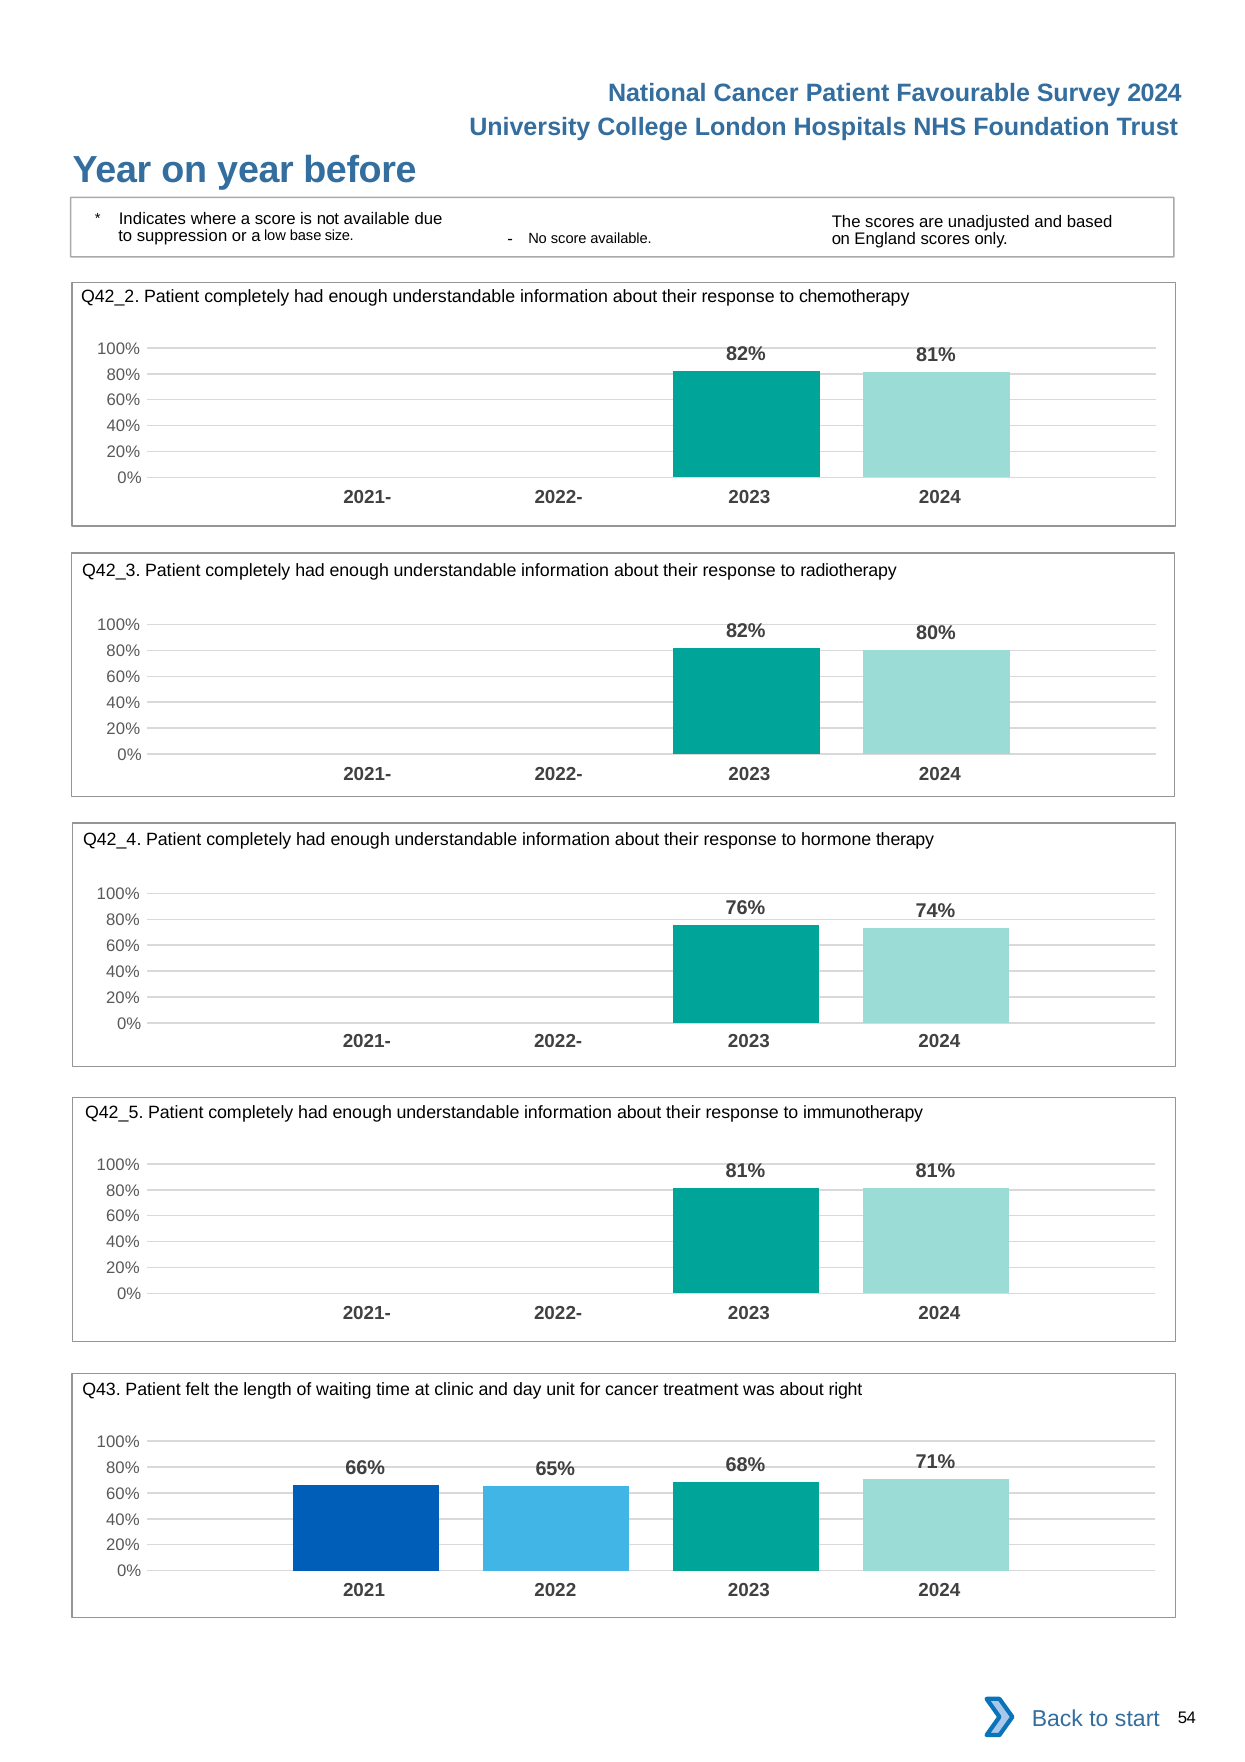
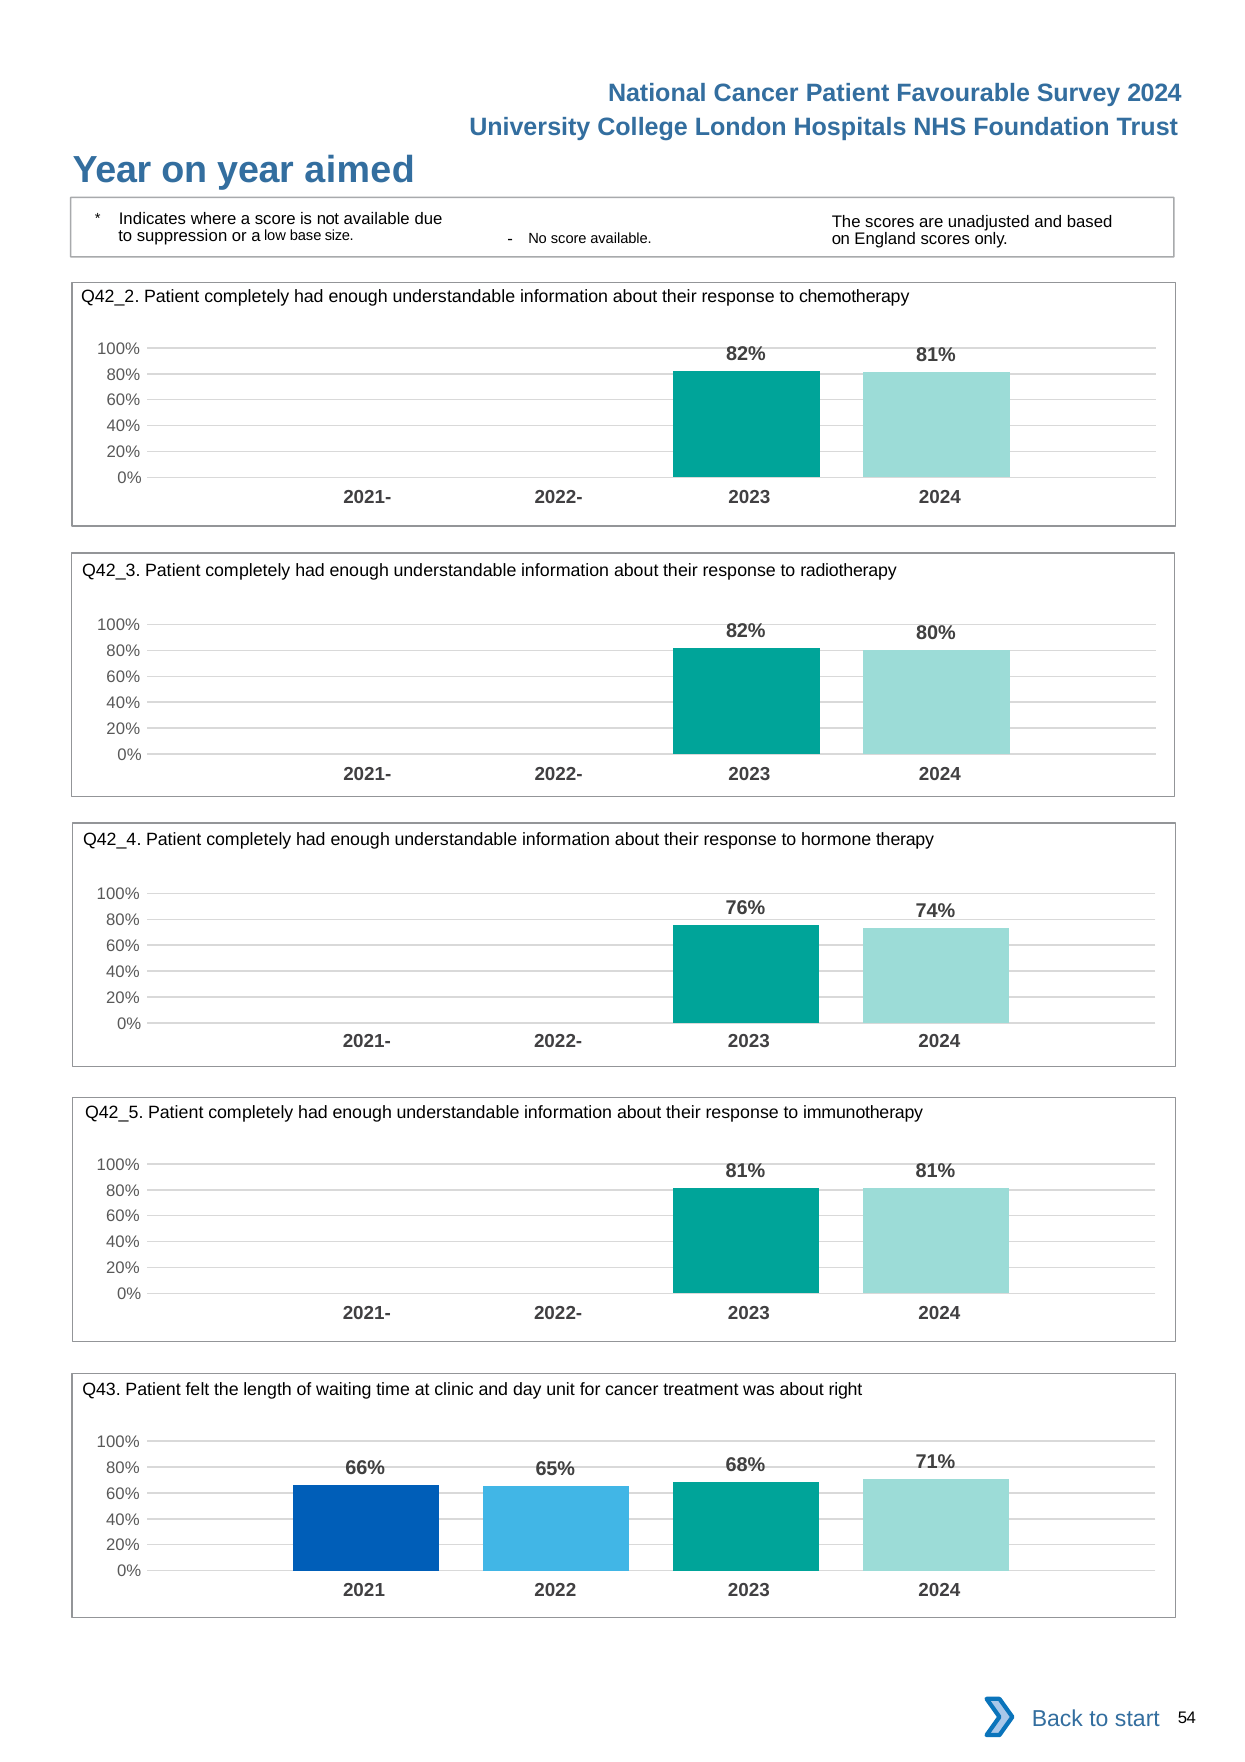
before: before -> aimed (360, 170)
